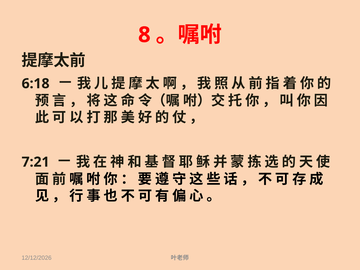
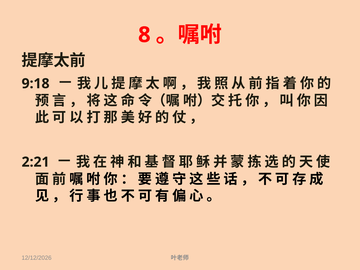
6:18: 6:18 -> 9:18 (36, 84)
7:21: 7:21 -> 2:21 (36, 162)
